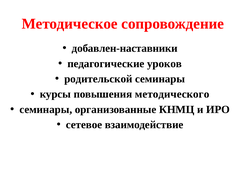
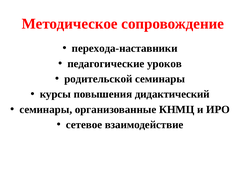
добавлен-наставники: добавлен-наставники -> перехода-наставники (125, 48)
методического: методического -> дидактический (172, 94)
